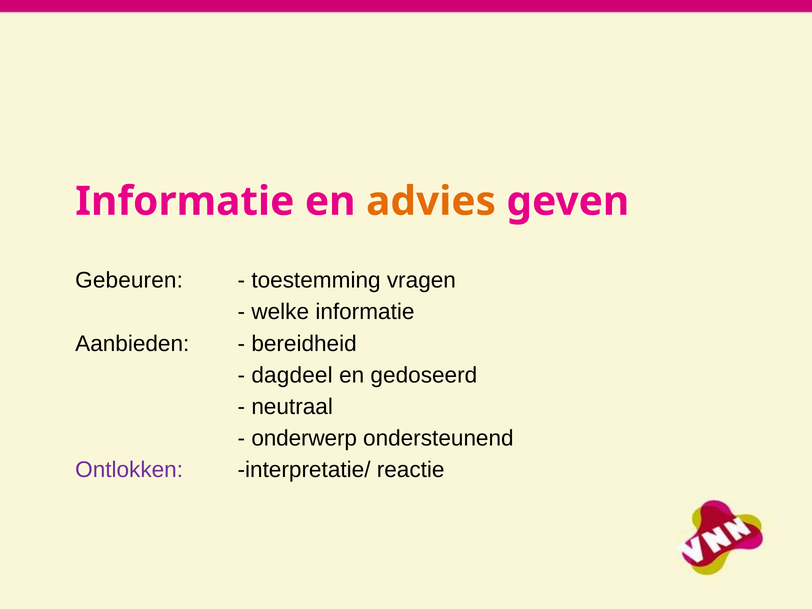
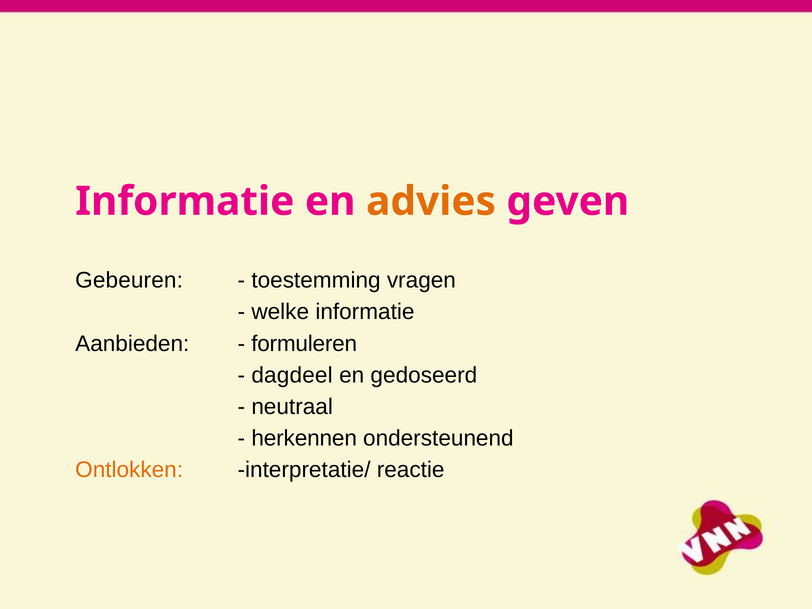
bereidheid: bereidheid -> formuleren (304, 344)
onderwerp: onderwerp -> herkennen (304, 438)
Ontlokken colour: purple -> orange (129, 470)
